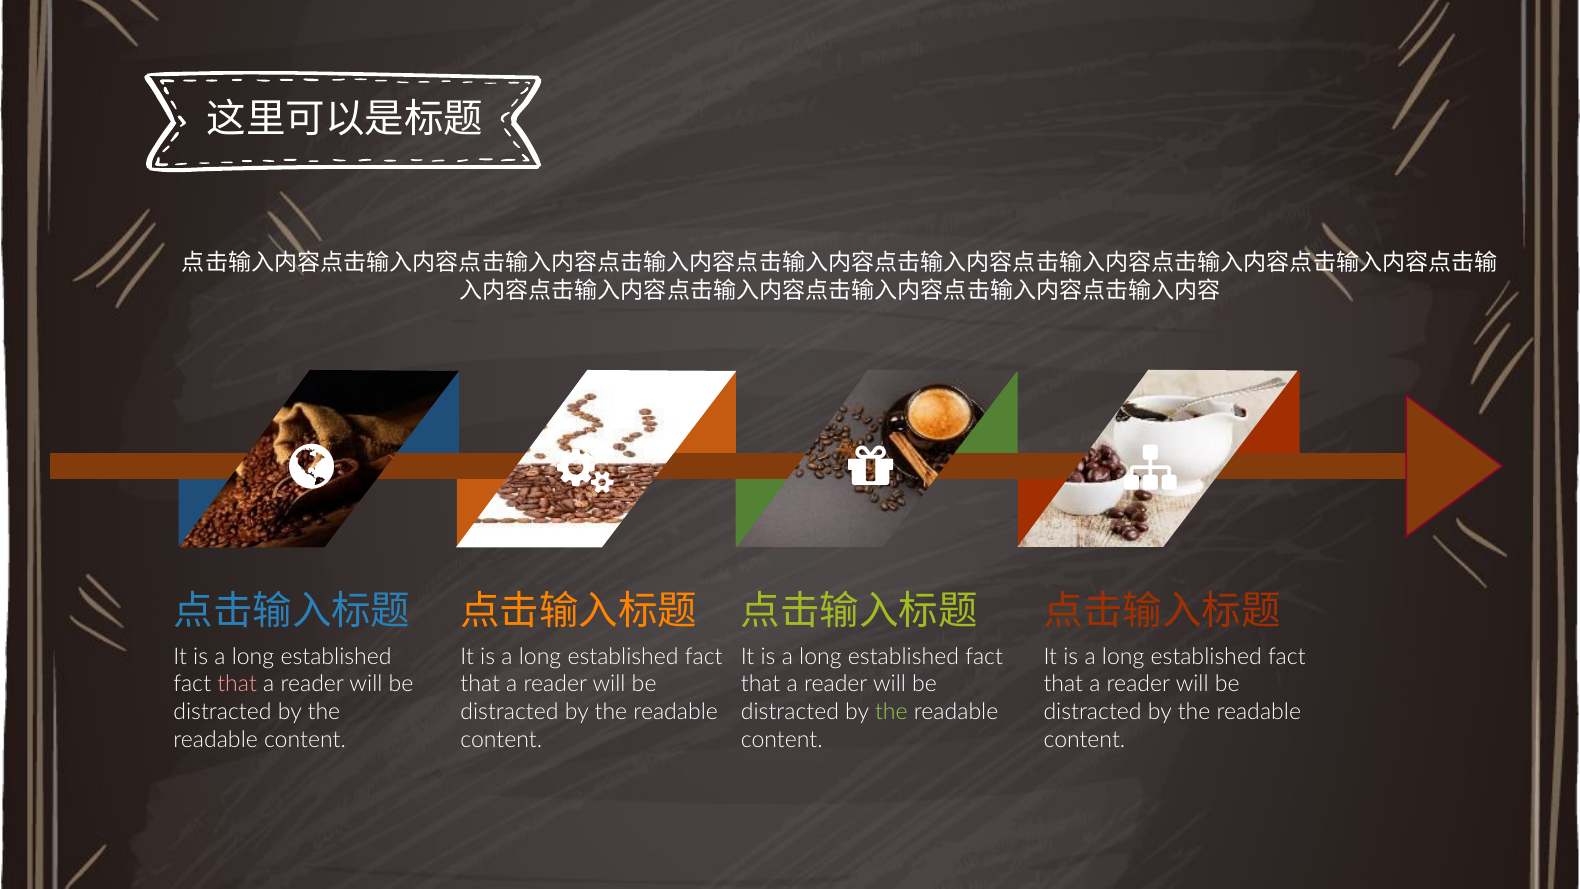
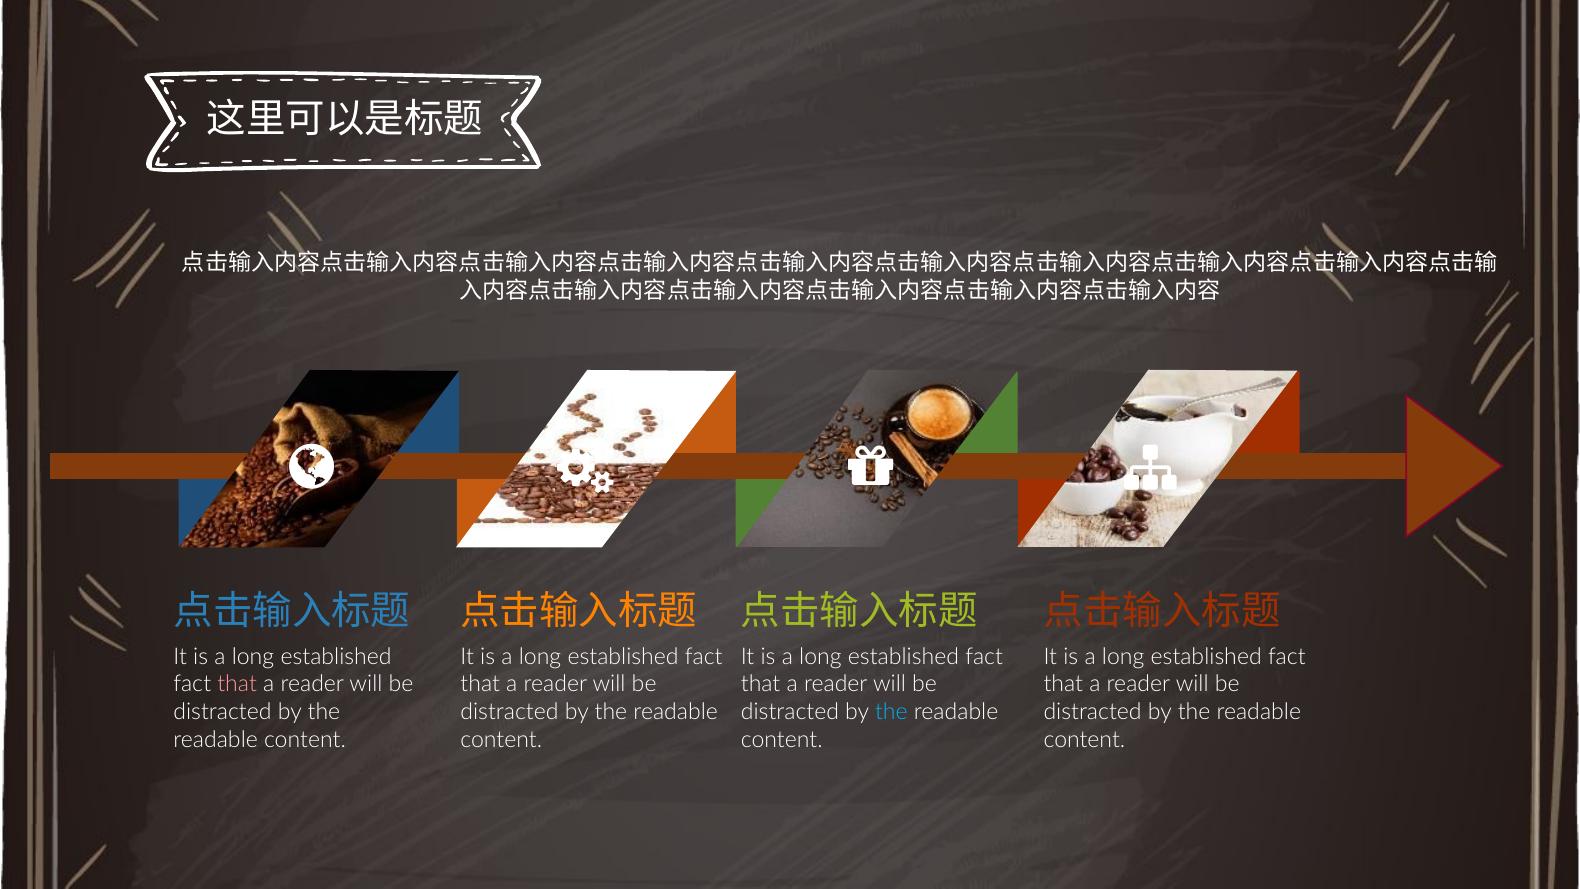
the colour: light green -> light blue (891, 712)
